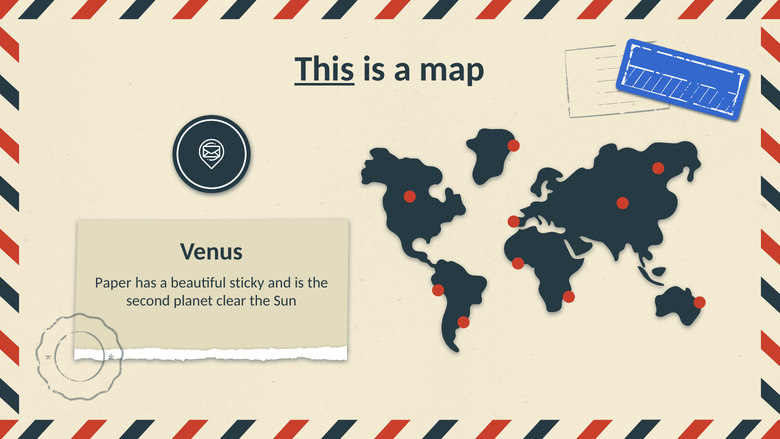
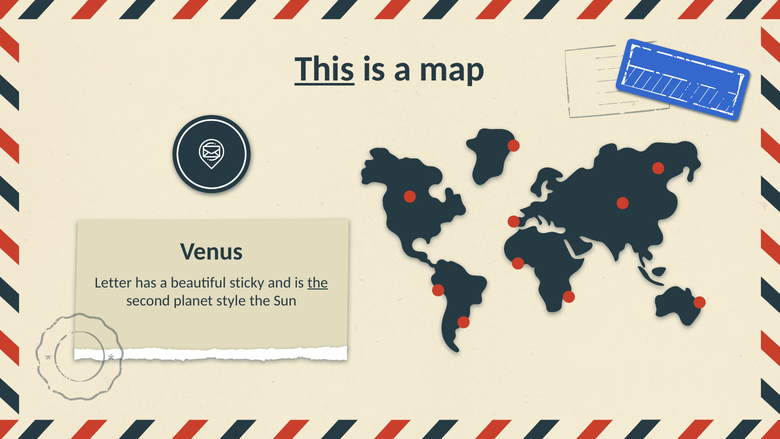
Paper: Paper -> Letter (113, 282)
the underline: none -> present (318, 282)
clear: clear -> style (231, 301)
